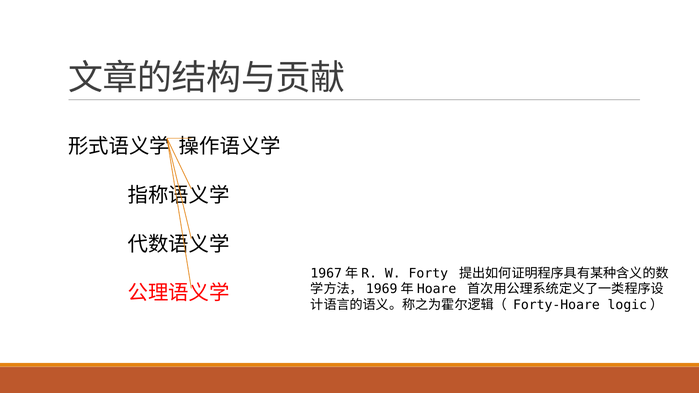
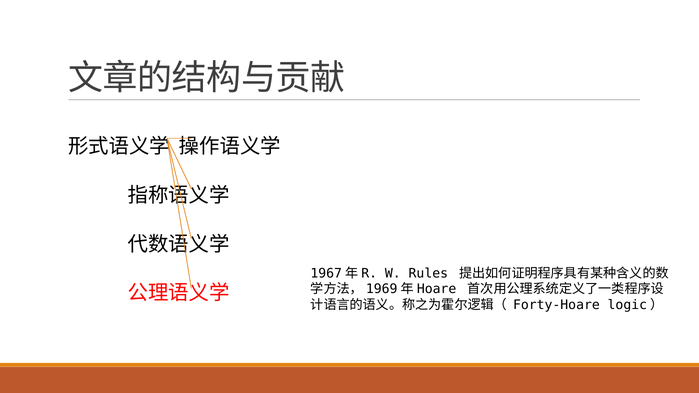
Forty: Forty -> Rules (428, 273)
